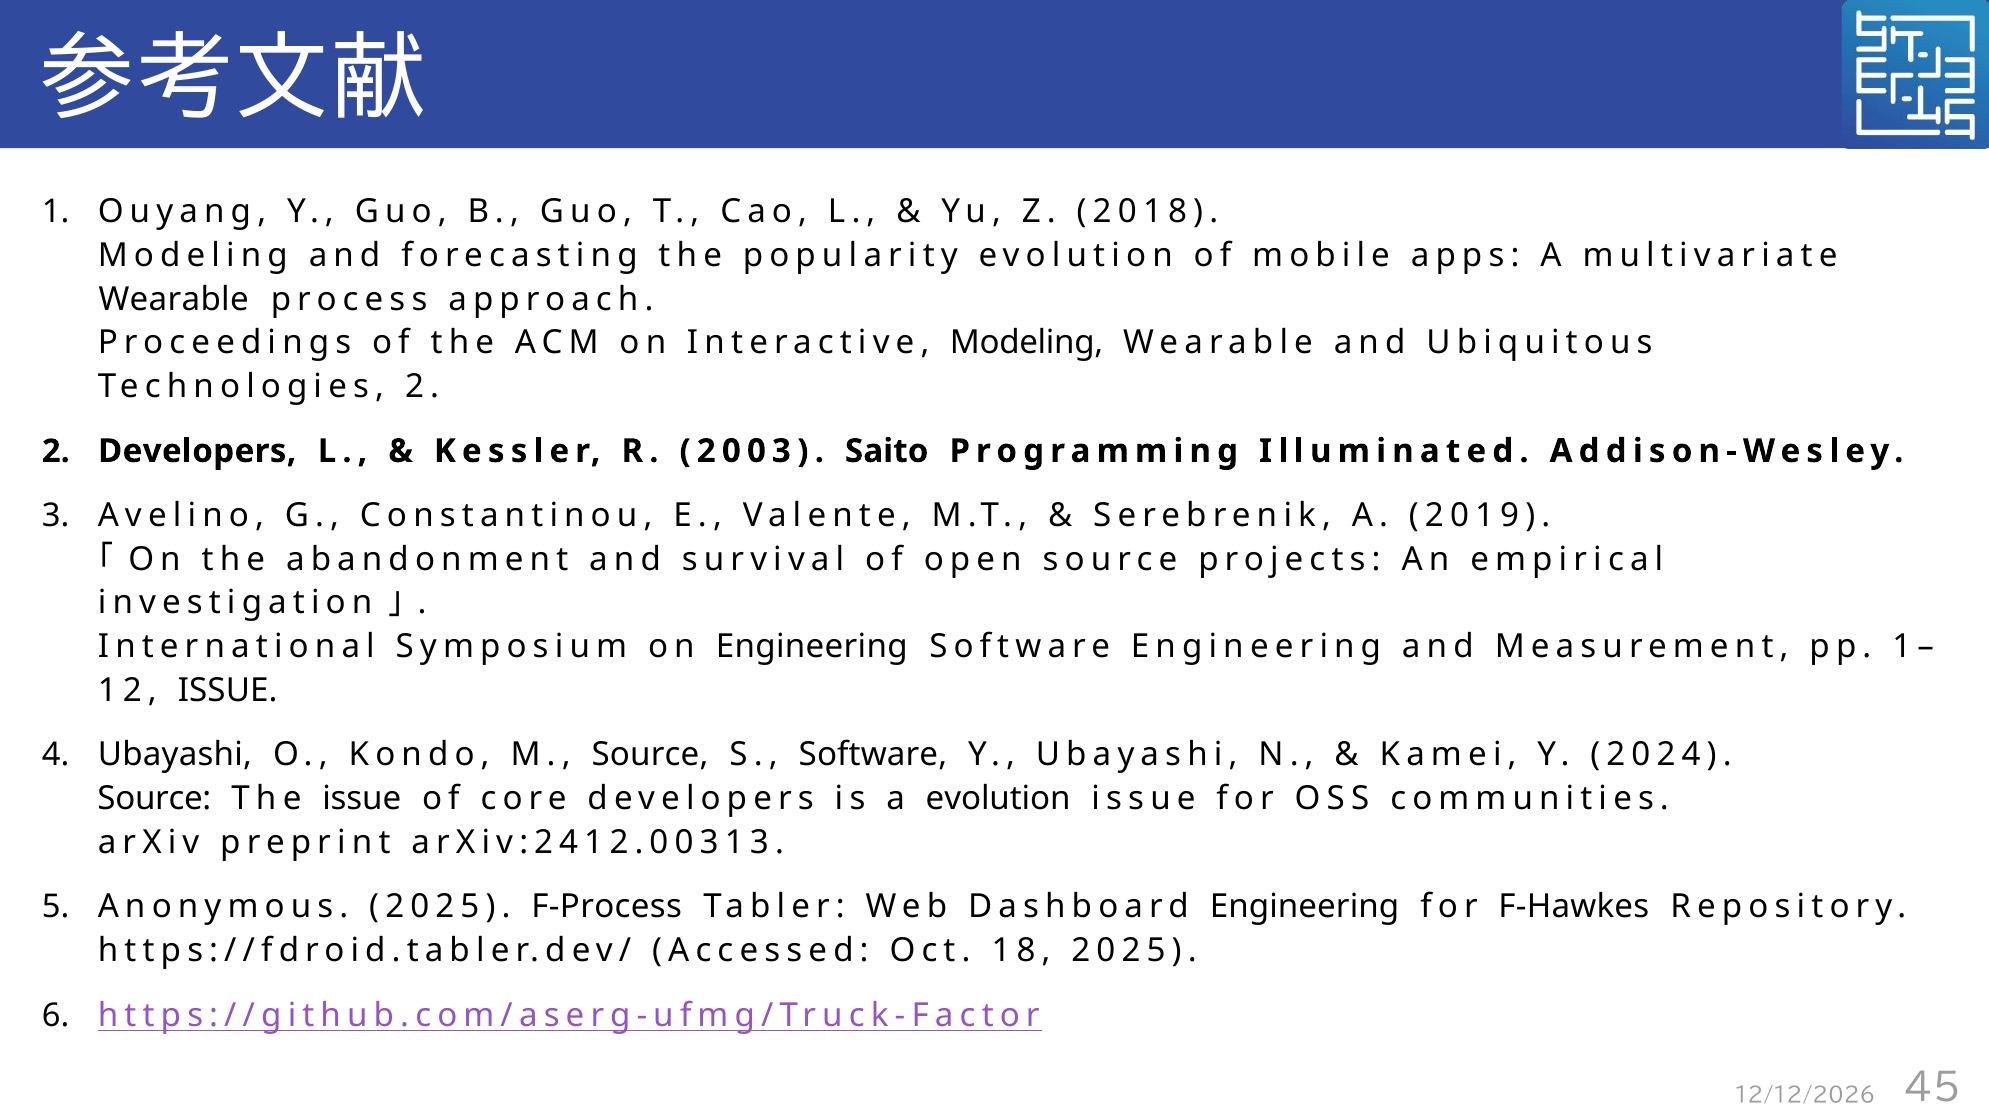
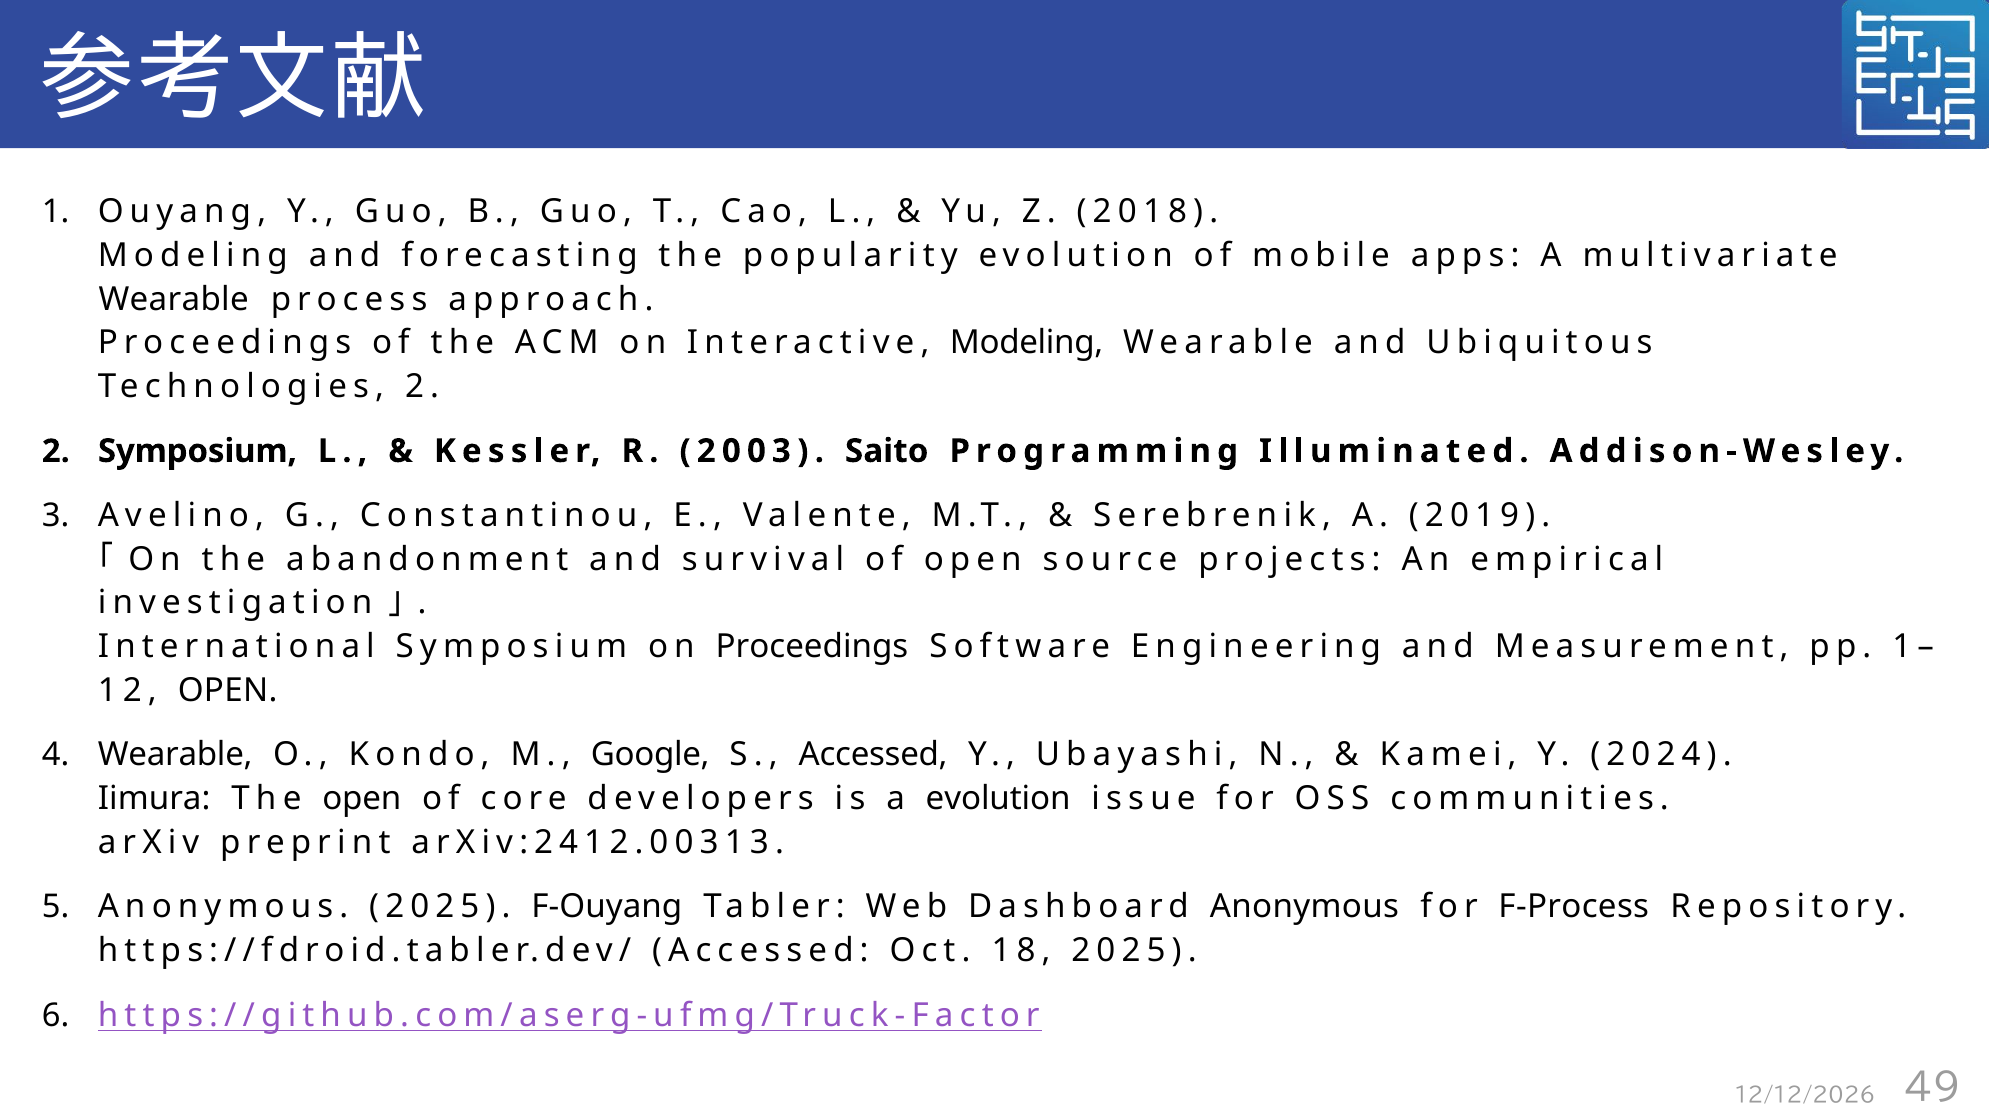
2 Developers: Developers -> Symposium (197, 451)
on Engineering: Engineering -> Proceedings (812, 646)
ISSUE: ISSUE -> OPEN (228, 690)
Ubayashi: Ubayashi -> Wearable (175, 755)
M Source: Source -> Google (650, 755)
S Software: Software -> Accessed (873, 755)
Source: Source -> Iimura (154, 798)
The issue: issue -> open (362, 798)
F-Process: F-Process -> F-Ouyang (607, 906)
Dashboard Engineering: Engineering -> Anonymous (1304, 906)
F-Hawkes: F-Hawkes -> F-Process (1574, 906)
45: 45 -> 49 (1933, 1088)
